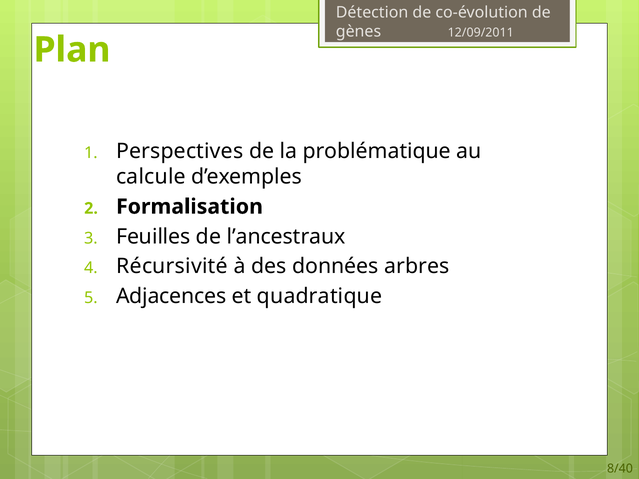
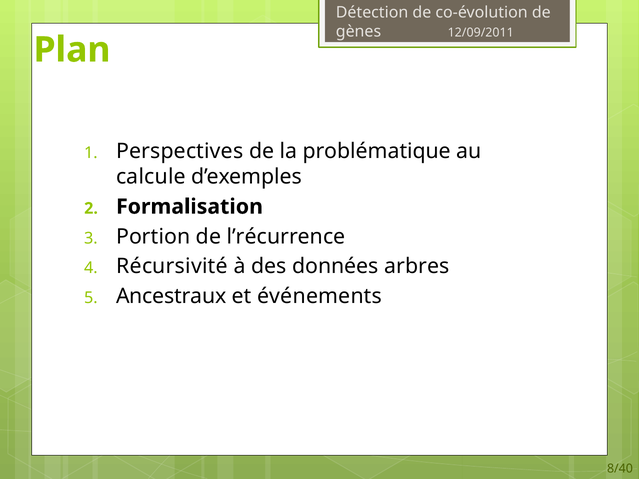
Feuilles: Feuilles -> Portion (153, 237)
l’ancestraux: l’ancestraux -> l’récurrence (286, 237)
Adjacences: Adjacences -> Ancestraux (171, 296)
quadratique: quadratique -> événements (320, 296)
